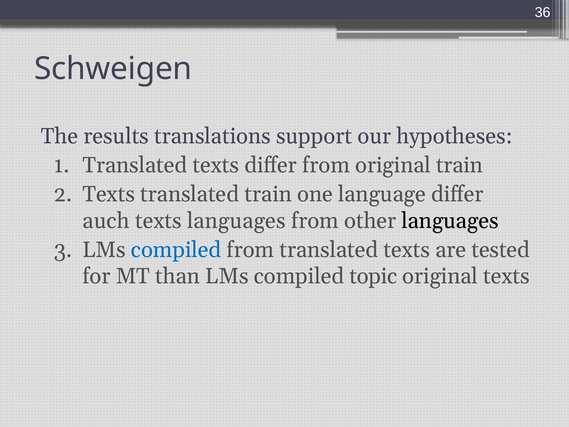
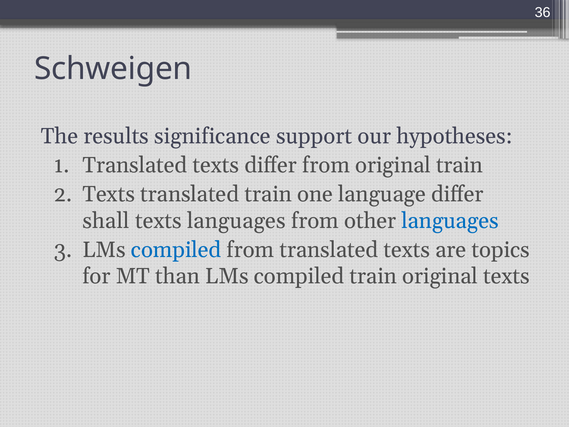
translations: translations -> significance (212, 136)
auch: auch -> shall (106, 221)
languages colour: black -> blue (450, 221)
tested: tested -> topics (501, 250)
compiled topic: topic -> train (373, 276)
